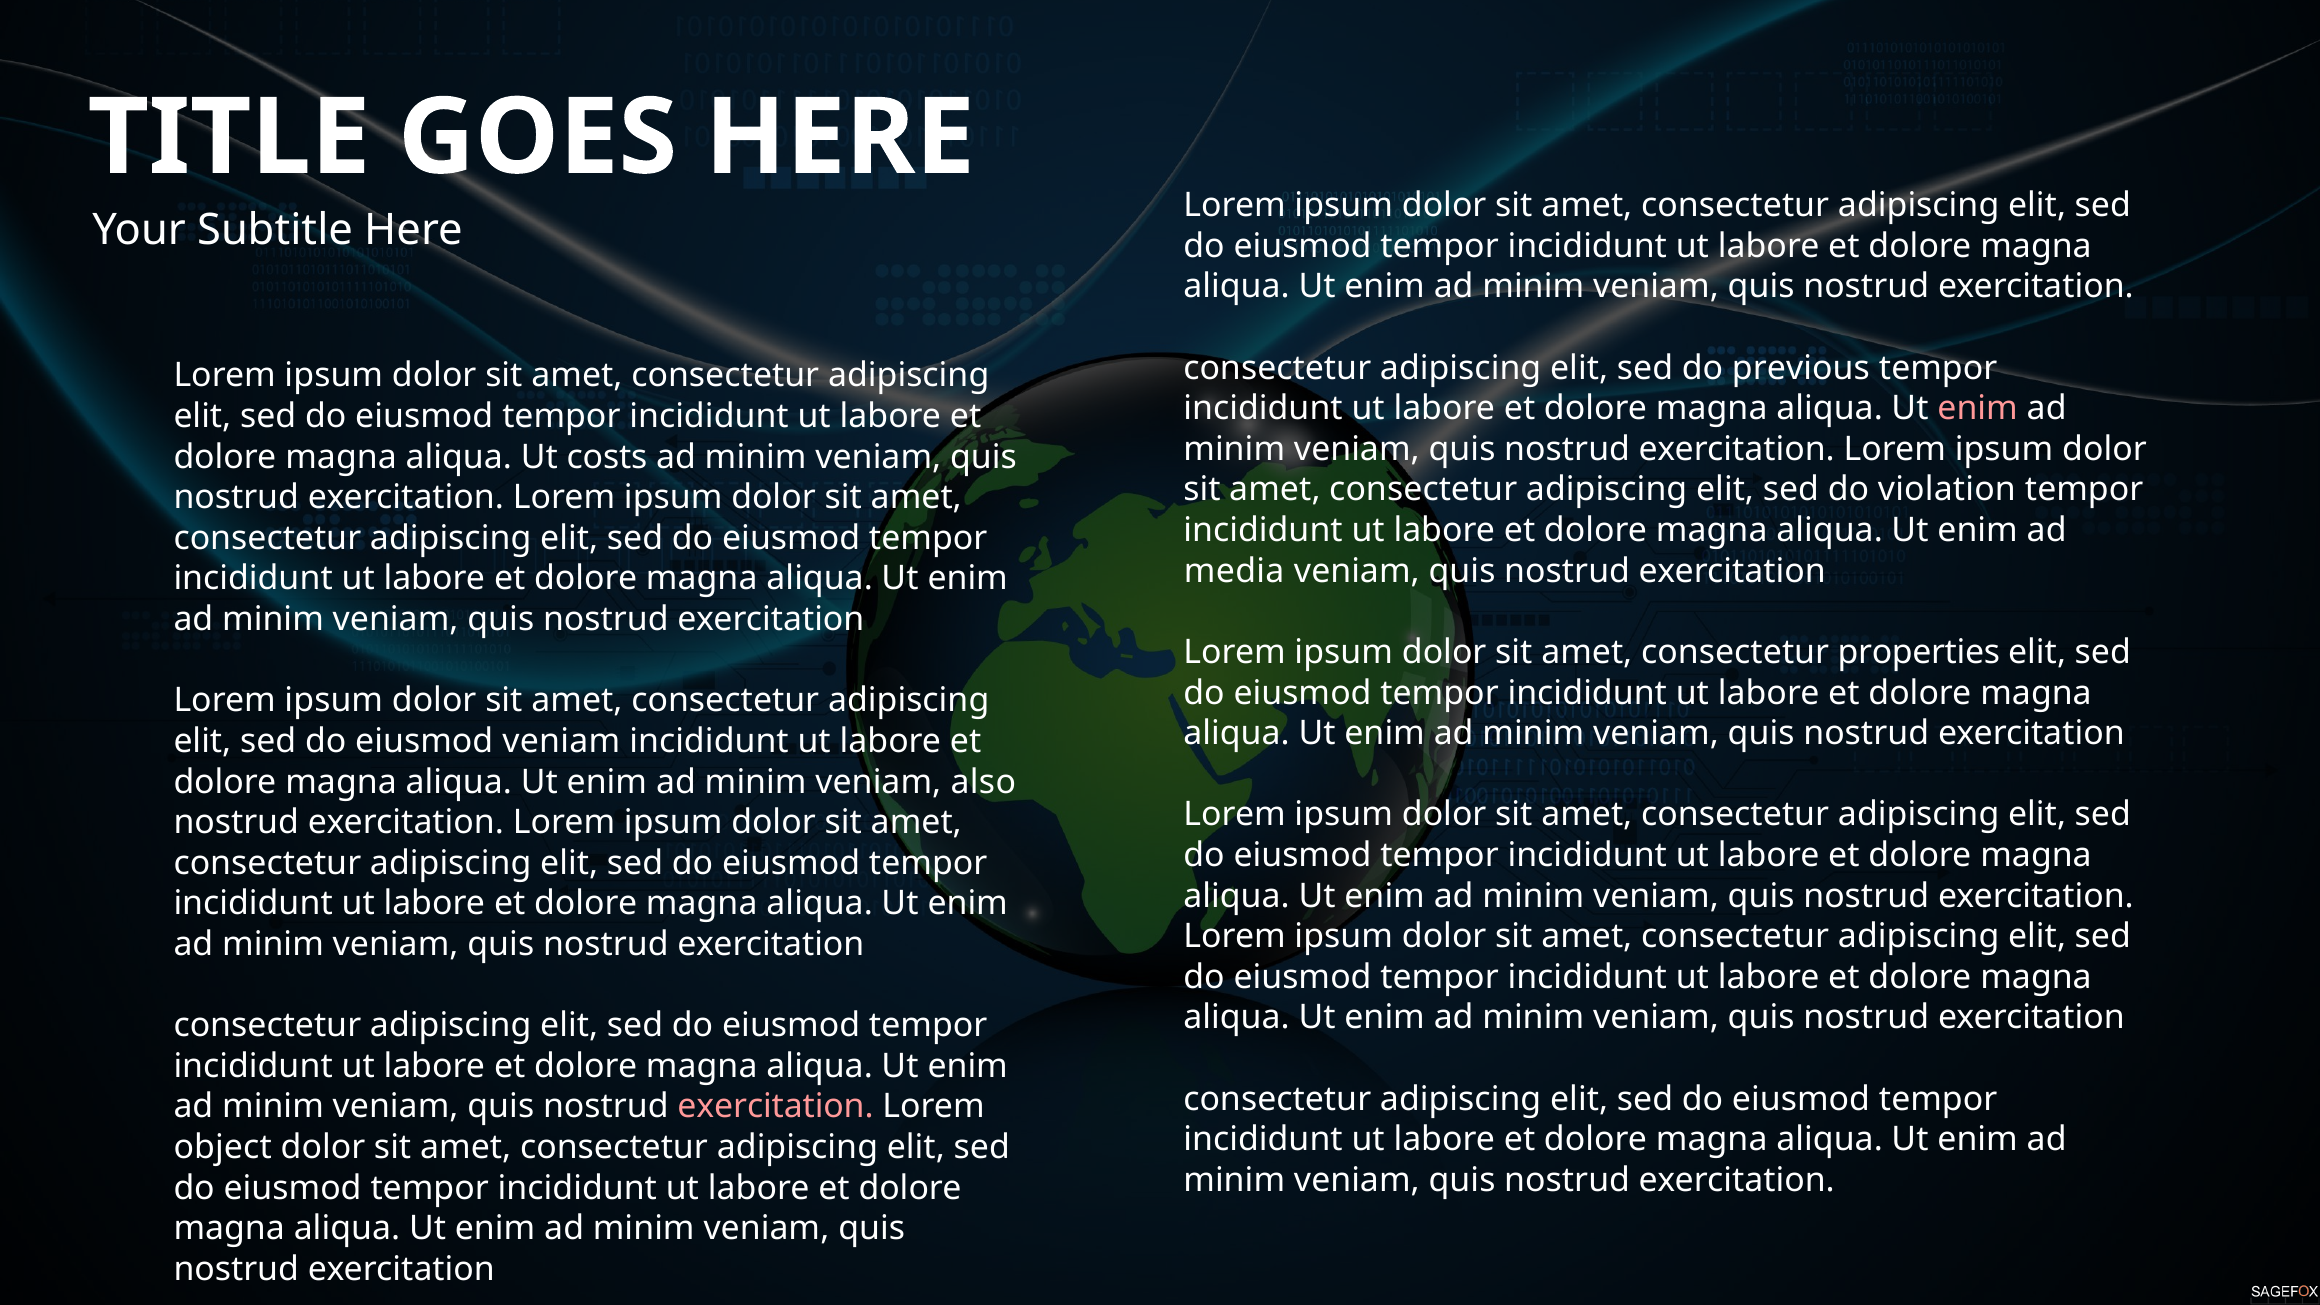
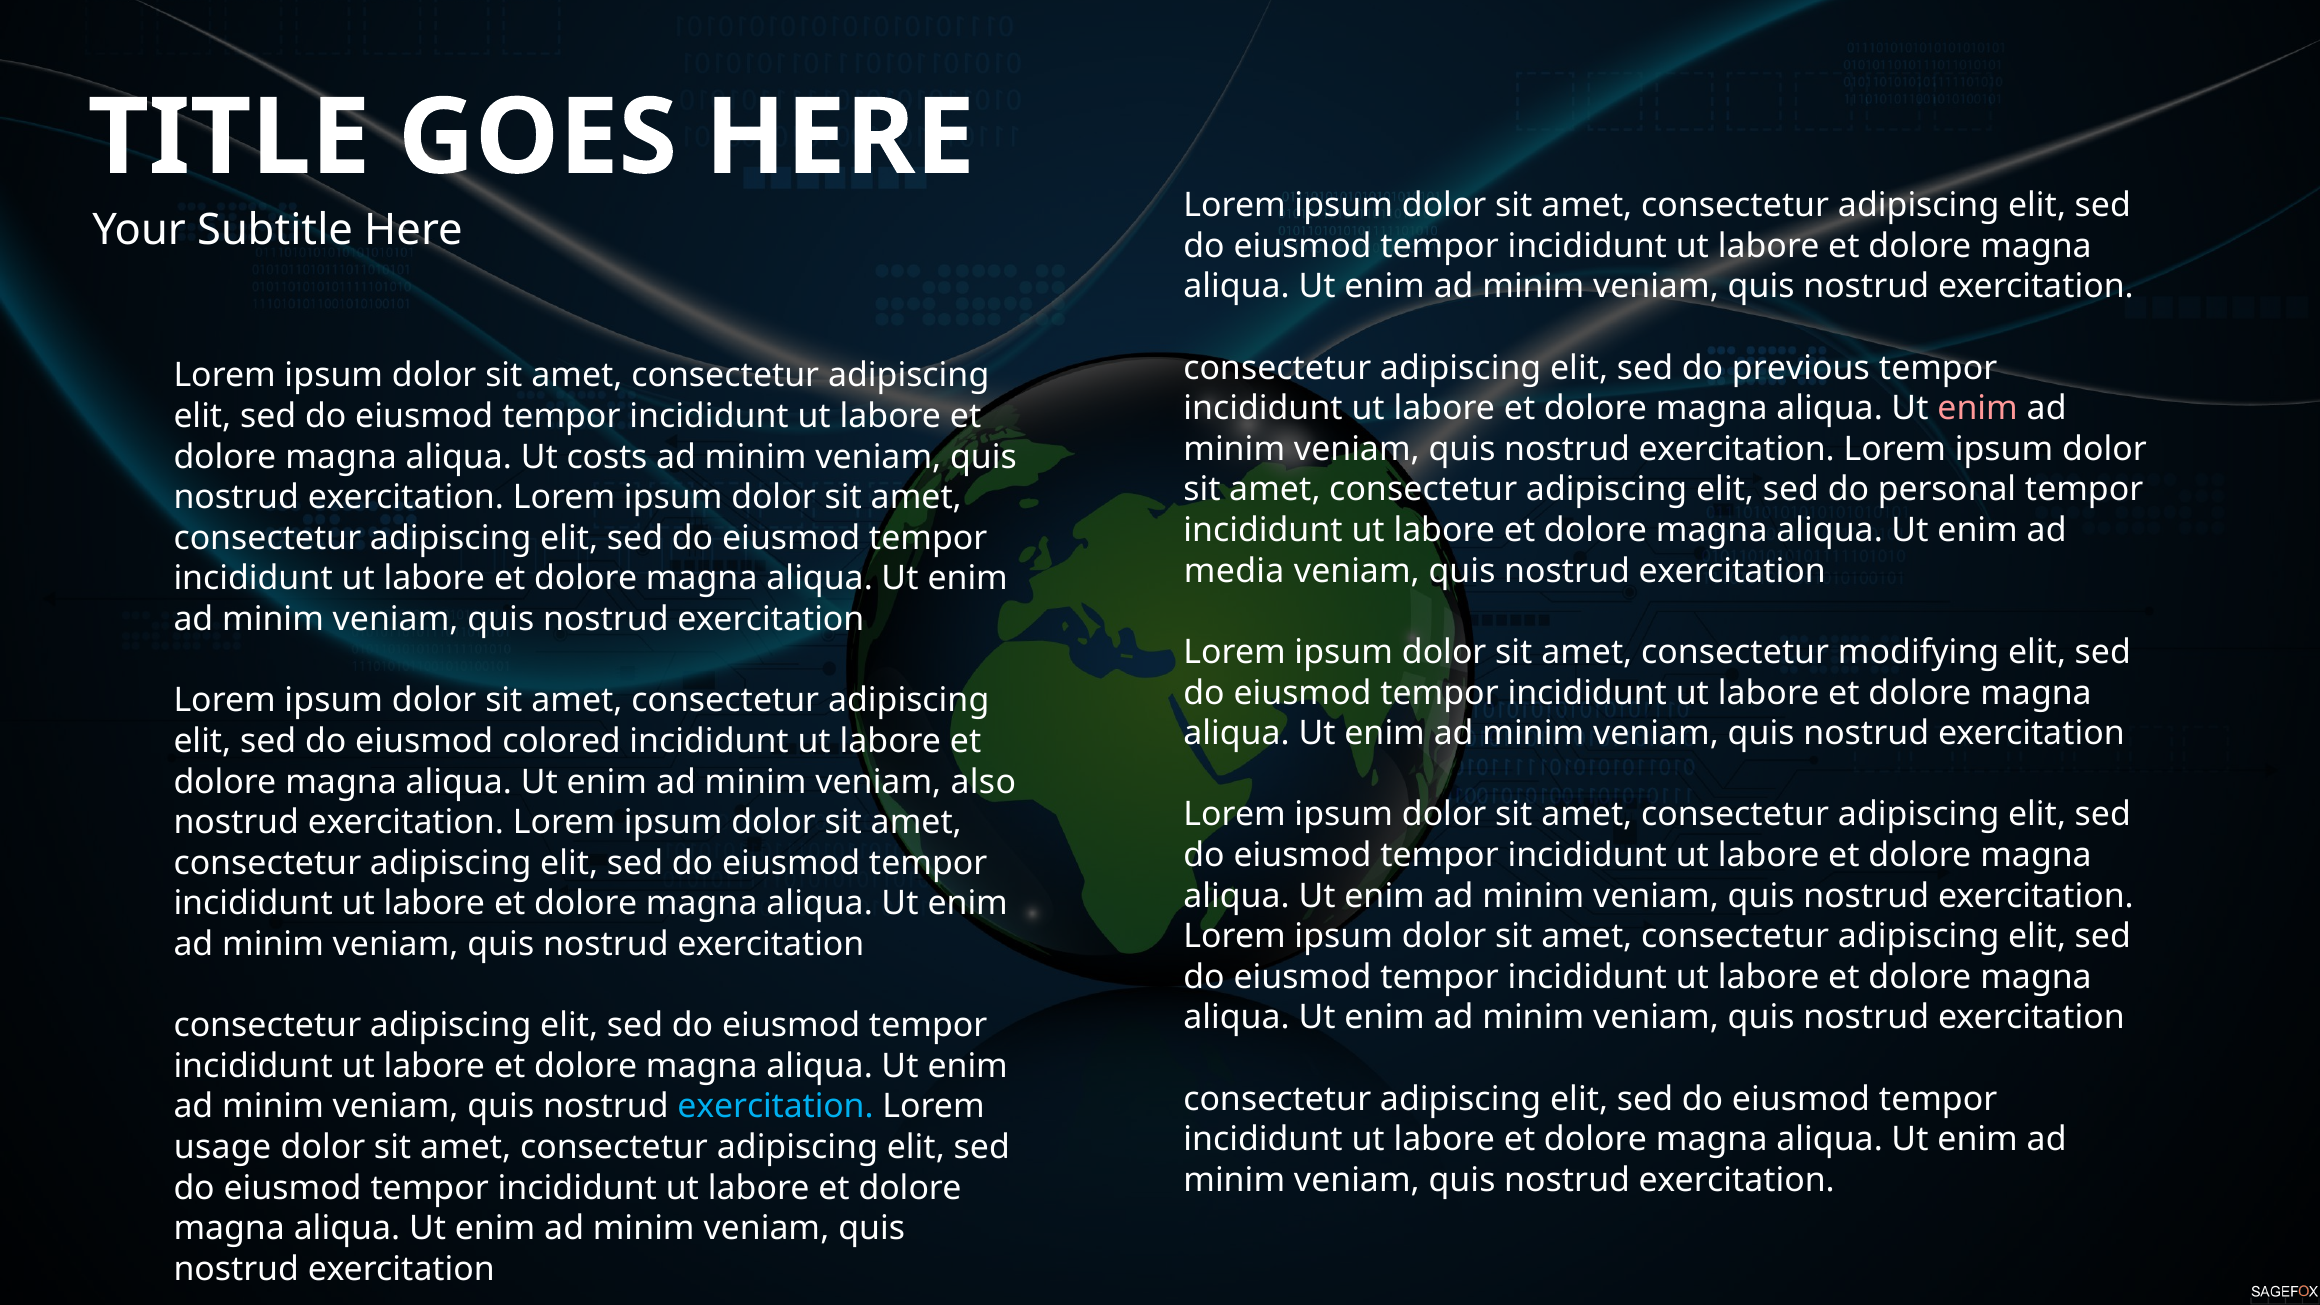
violation: violation -> personal (1947, 490)
properties: properties -> modifying (1919, 652)
eiusmod veniam: veniam -> colored (562, 741)
exercitation colour: pink -> light blue (776, 1107)
object: object -> usage (223, 1147)
